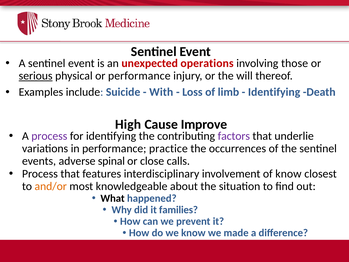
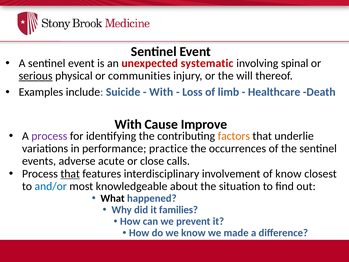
operations: operations -> systematic (207, 63)
those: those -> spinal (295, 63)
or performance: performance -> communities (139, 76)
Identifying: Identifying -> Healthcare (274, 92)
High: High -> With (128, 124)
factors colour: purple -> orange (234, 136)
spinal: spinal -> acute (111, 161)
that underline: none -> present (70, 174)
and/or colour: orange -> blue (51, 186)
